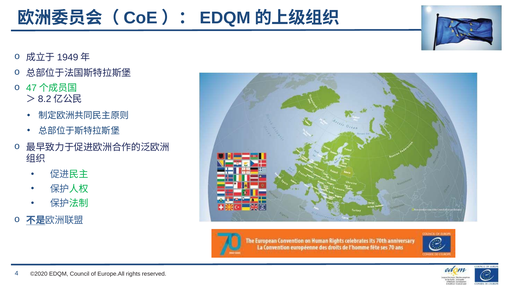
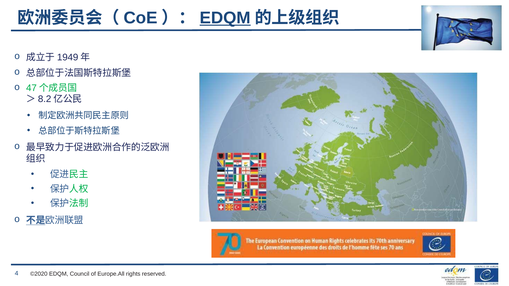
EDQM underline: none -> present (225, 18)
